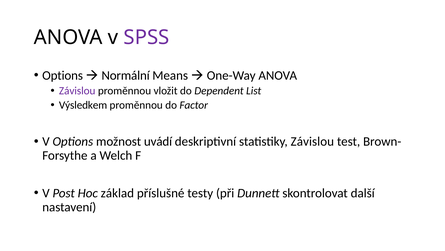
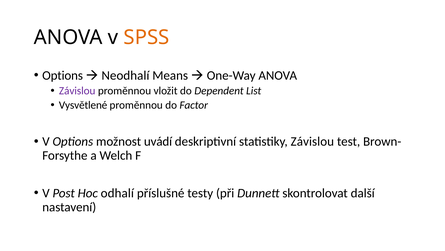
SPSS colour: purple -> orange (147, 37)
Normální: Normální -> Neodhalí (125, 75)
Výsledkem: Výsledkem -> Vysvětlené (83, 105)
základ: základ -> odhalí (117, 193)
